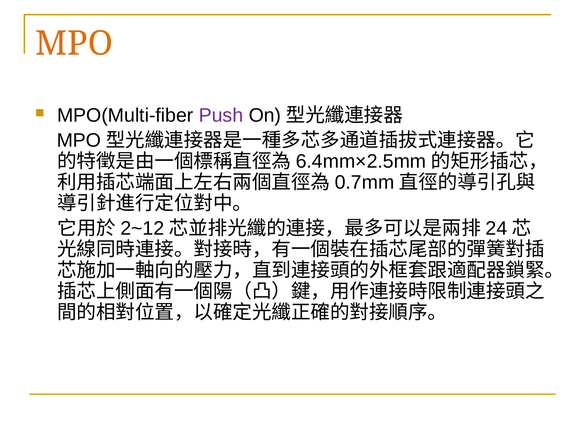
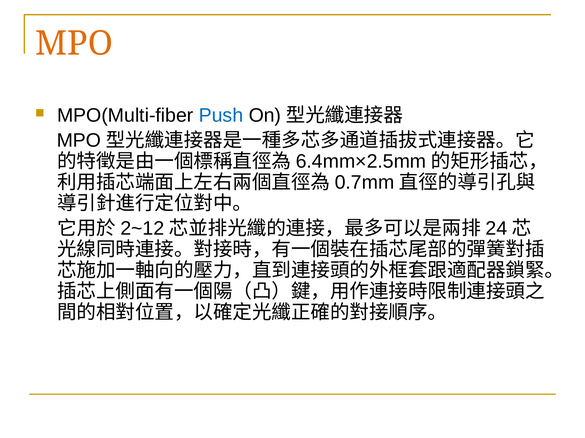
Push colour: purple -> blue (221, 116)
